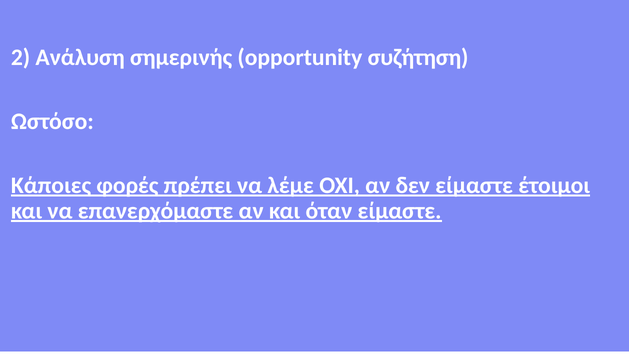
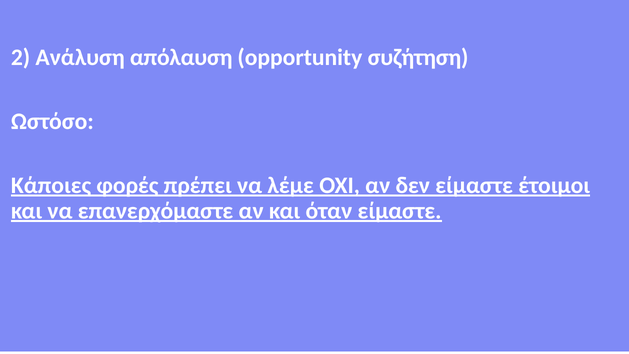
σημερινής: σημερινής -> απόλαυση (181, 57)
